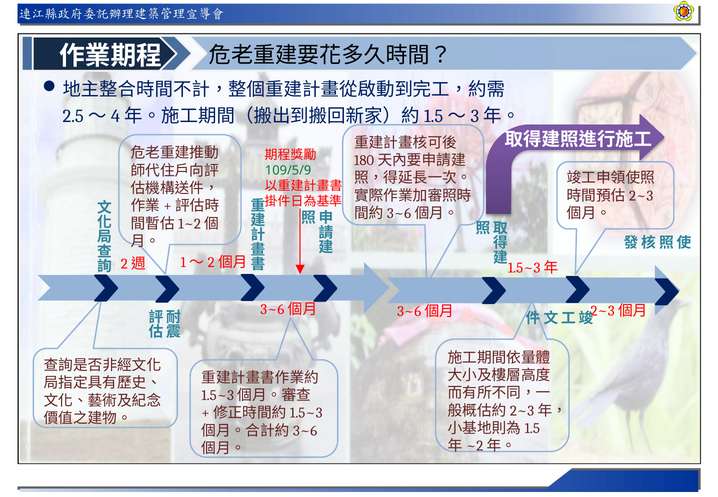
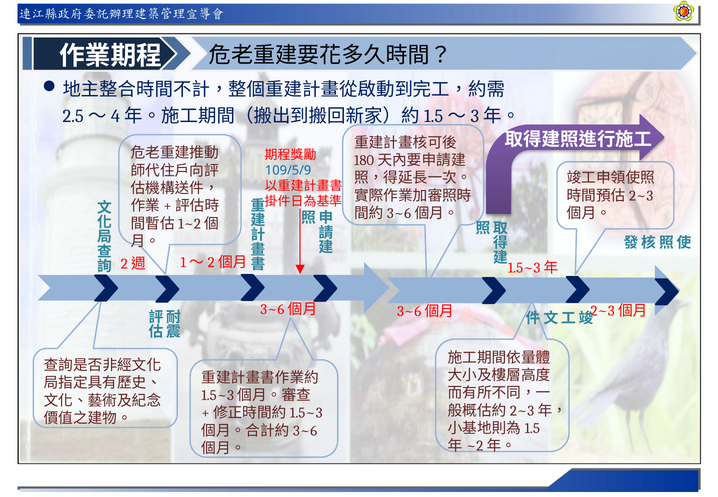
109/5/9 colour: green -> blue (288, 171)
